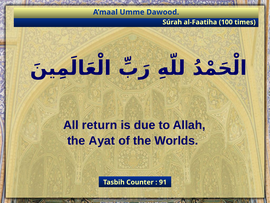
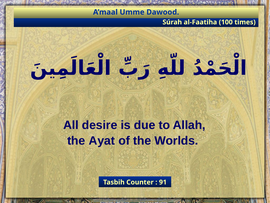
return: return -> desire (100, 125)
